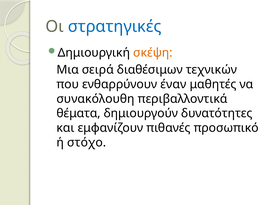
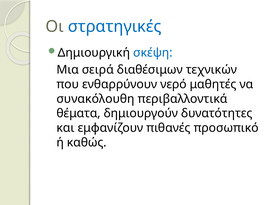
σκέψη colour: orange -> blue (153, 53)
έναν: έναν -> νερό (173, 84)
στόχο: στόχο -> καθώς (87, 142)
